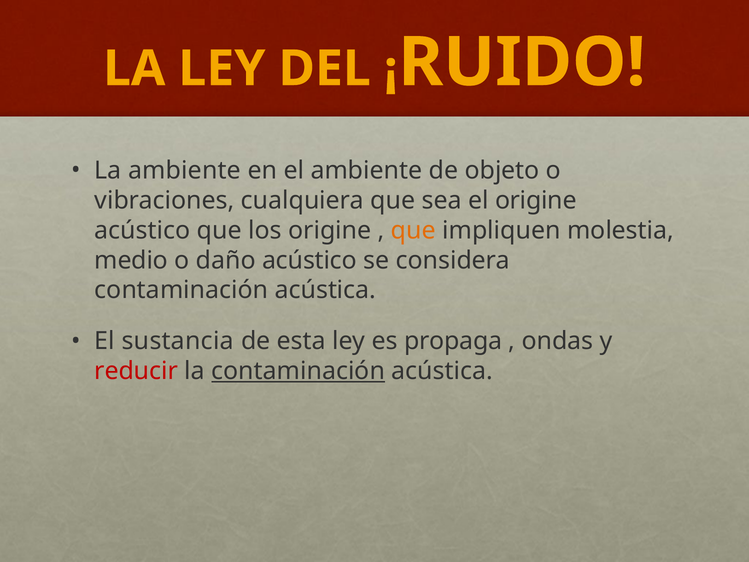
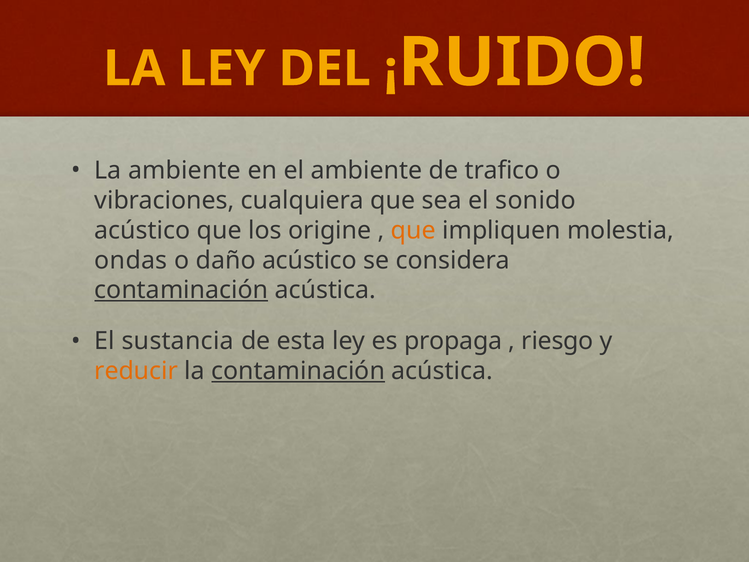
objeto: objeto -> trafico (502, 170)
el origine: origine -> sonido (536, 200)
medio: medio -> ondas (131, 260)
contaminación underline: none -> present (181, 290)
ondas: ondas -> riesgo (557, 341)
reducir colour: red -> orange (136, 371)
